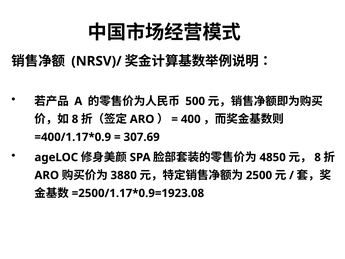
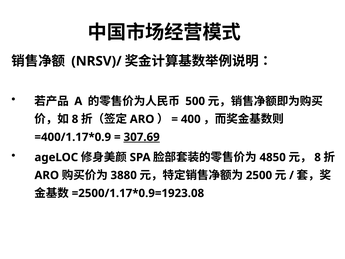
307.69 underline: none -> present (142, 137)
